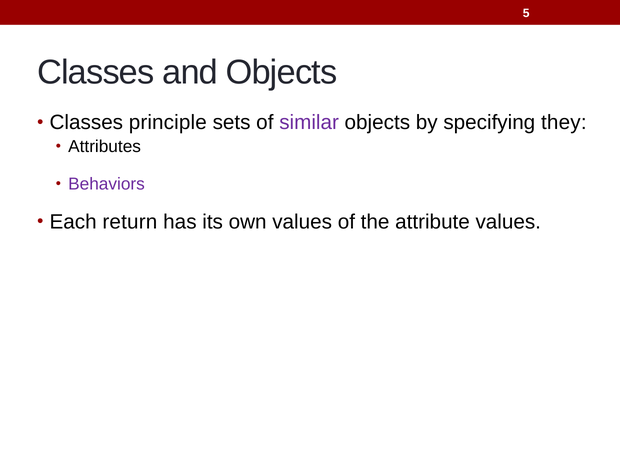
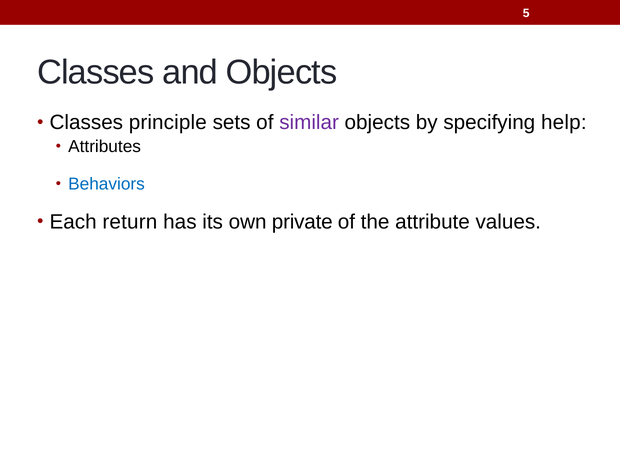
they: they -> help (564, 123)
Behaviors colour: purple -> blue (107, 184)
own values: values -> private (302, 222)
